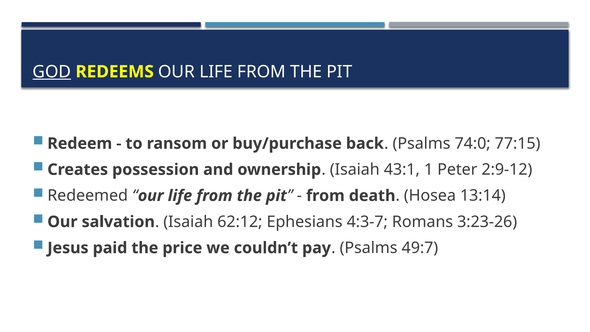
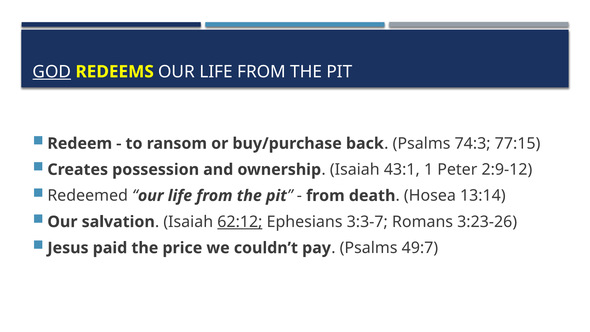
74:0: 74:0 -> 74:3 (473, 143)
62:12 underline: none -> present (240, 222)
4:3-7: 4:3-7 -> 3:3-7 (367, 222)
